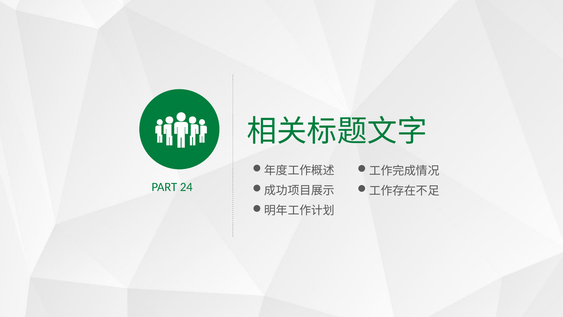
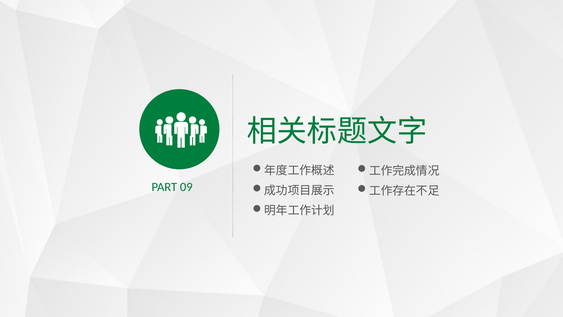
24: 24 -> 09 (186, 187)
